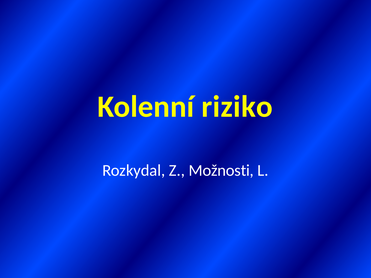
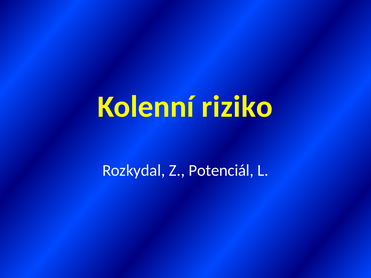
Možnosti: Možnosti -> Potenciál (221, 171)
